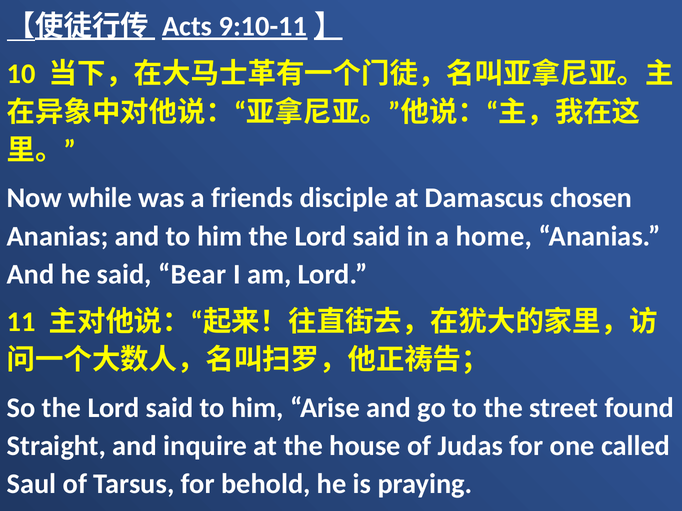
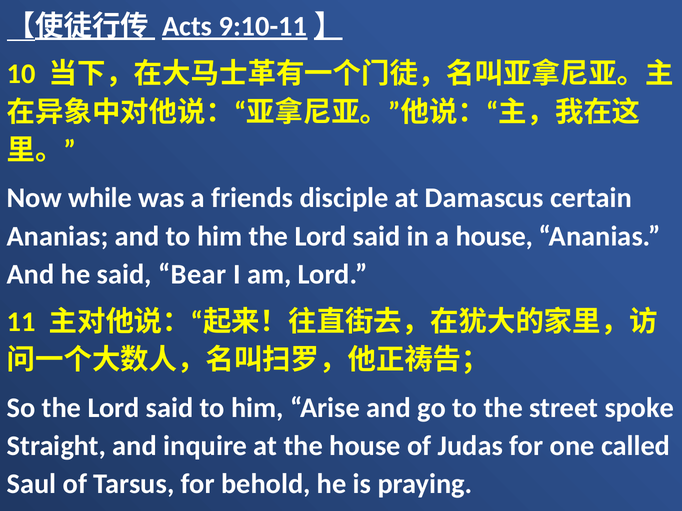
chosen: chosen -> certain (591, 198)
a home: home -> house (494, 236)
found: found -> spoke (639, 408)
